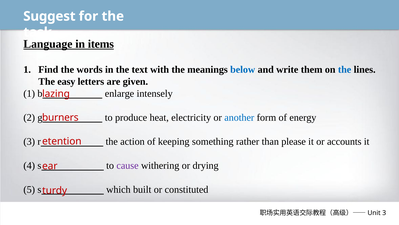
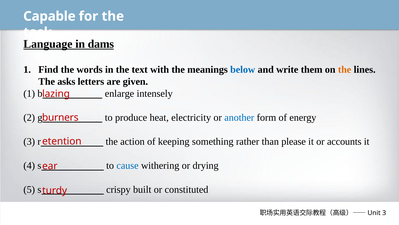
Suggest: Suggest -> Capable (49, 16)
items: items -> dams (101, 44)
the colour: blue -> orange (345, 70)
easy: easy -> asks (66, 81)
cause colour: purple -> blue (128, 165)
which: which -> crispy (118, 189)
